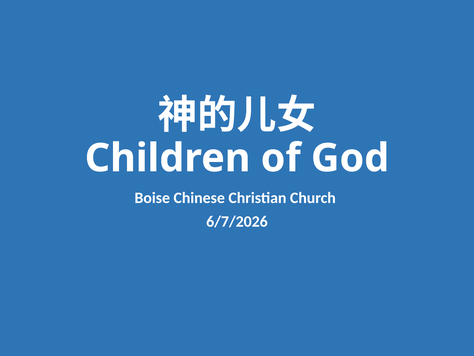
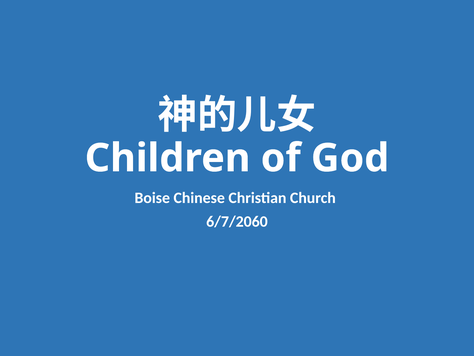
6/7/2026: 6/7/2026 -> 6/7/2060 (237, 221)
